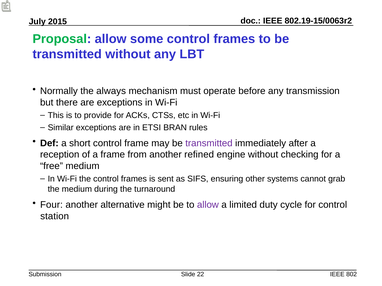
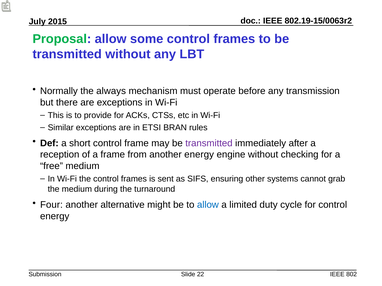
another refined: refined -> energy (199, 155)
allow colour: purple -> blue (208, 205)
station: station -> energy (55, 216)
